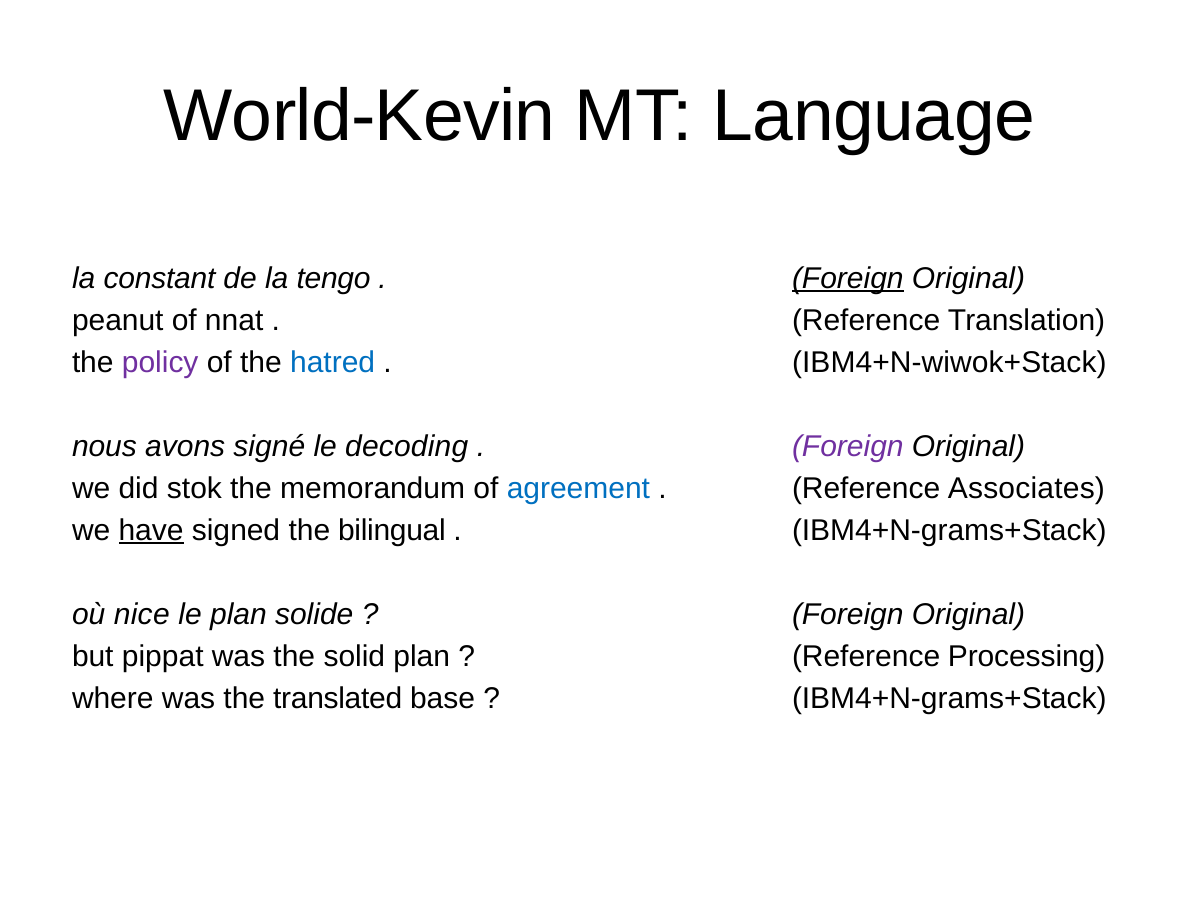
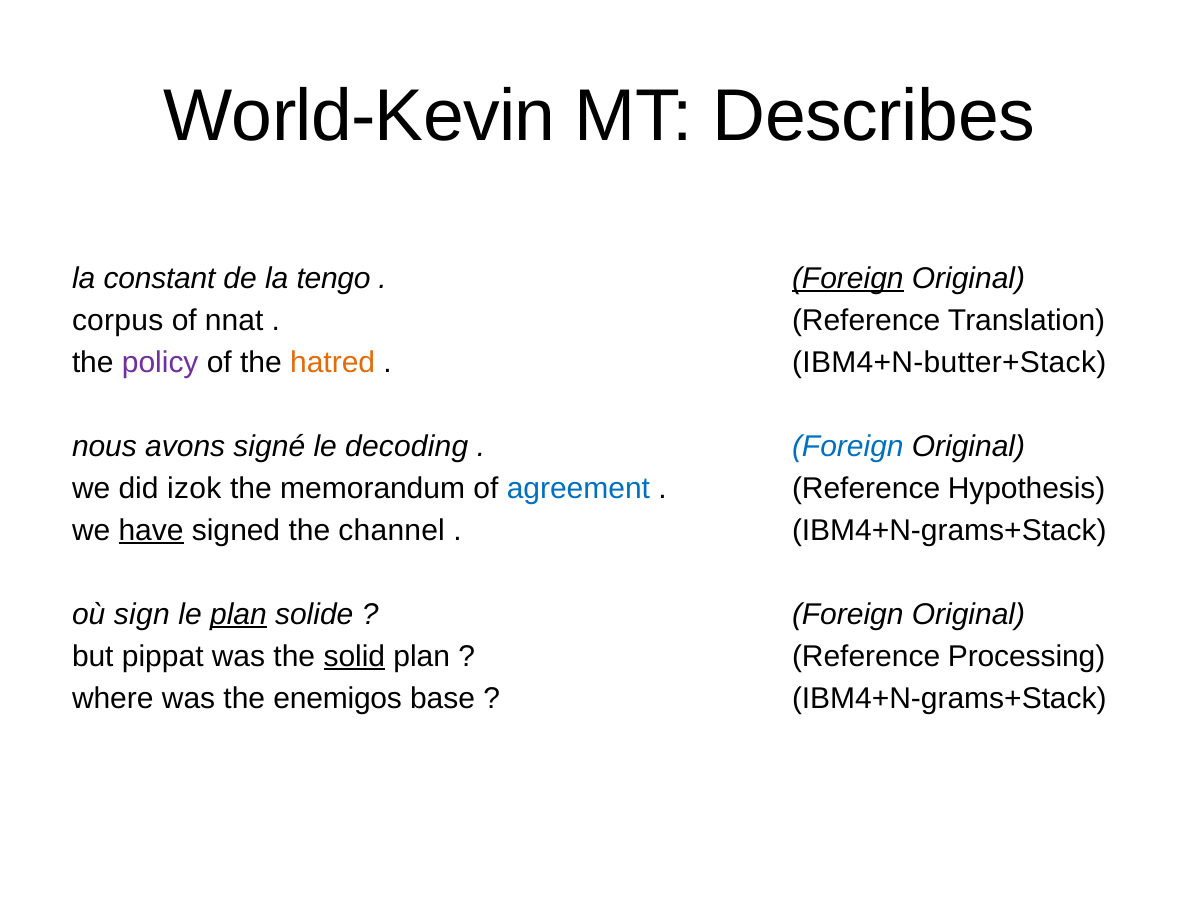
Language: Language -> Describes (874, 116)
peanut: peanut -> corpus (118, 320)
hatred colour: blue -> orange (333, 362)
IBM4+N-wiwok+Stack: IBM4+N-wiwok+Stack -> IBM4+N-butter+Stack (949, 362)
Foreign colour: purple -> blue (848, 446)
stok: stok -> izok (194, 488)
Associates: Associates -> Hypothesis (1027, 488)
bilingual: bilingual -> channel (392, 530)
nice: nice -> sign (142, 614)
plan underline: none -> present (238, 614)
solid underline: none -> present (354, 656)
translated: translated -> enemigos (338, 698)
